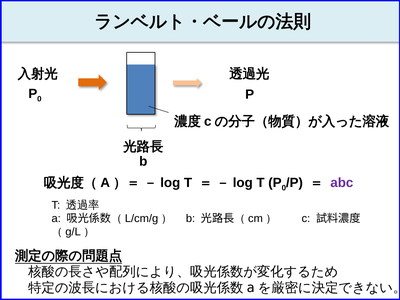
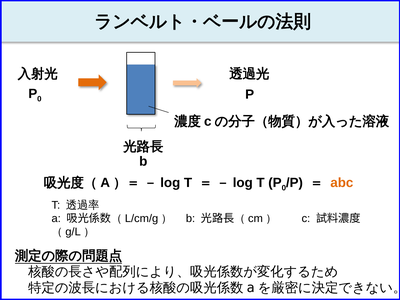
abc colour: purple -> orange (342, 183)
